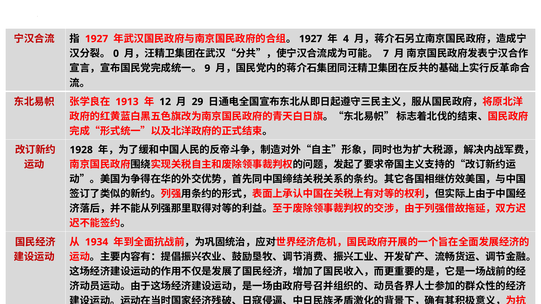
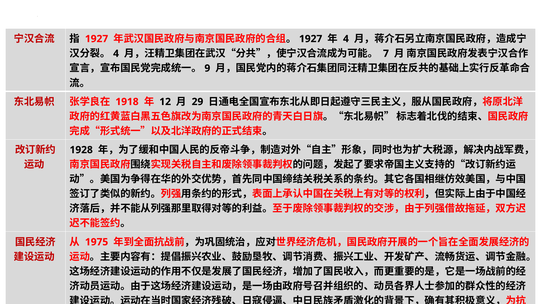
0: 0 -> 4 (116, 54)
1913: 1913 -> 1918 (127, 102)
1934: 1934 -> 1975 (97, 242)
